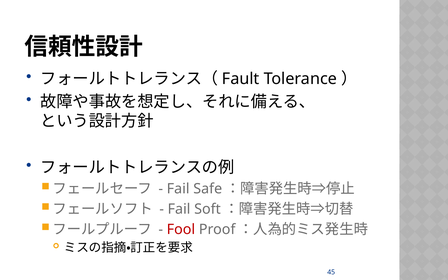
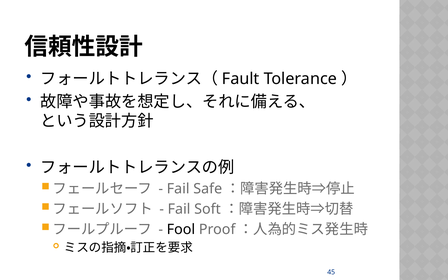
Fool colour: red -> black (181, 229)
